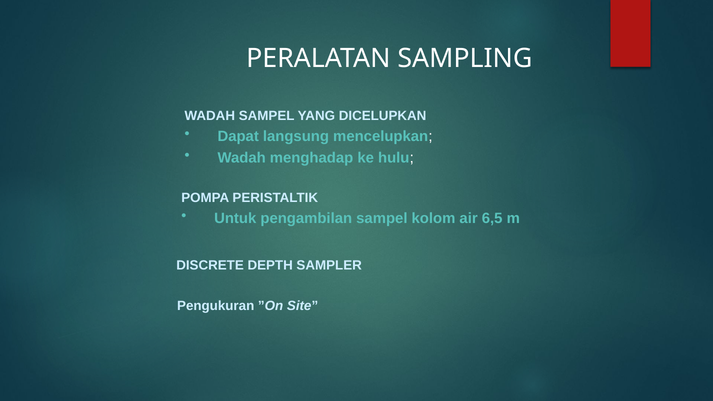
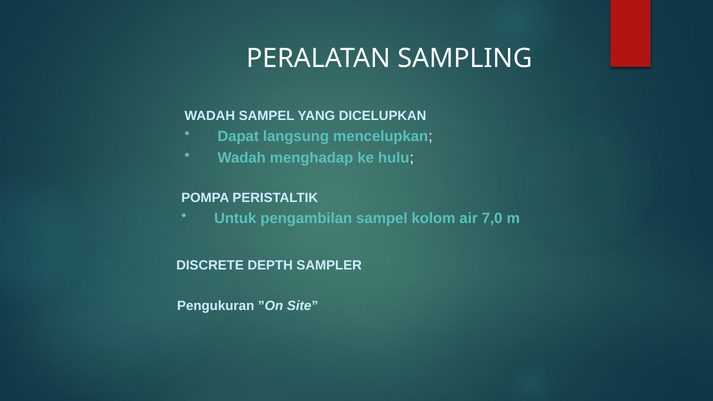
6,5: 6,5 -> 7,0 (492, 218)
